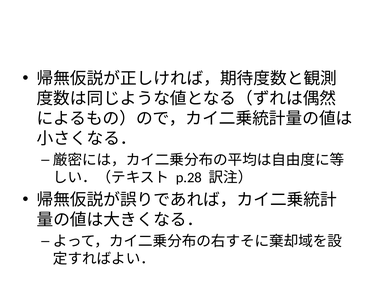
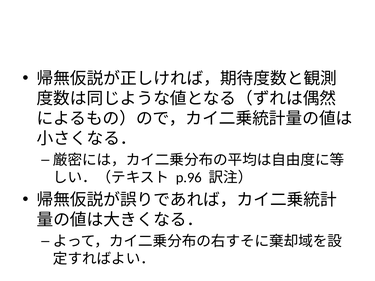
p.28: p.28 -> p.96 (189, 178)
